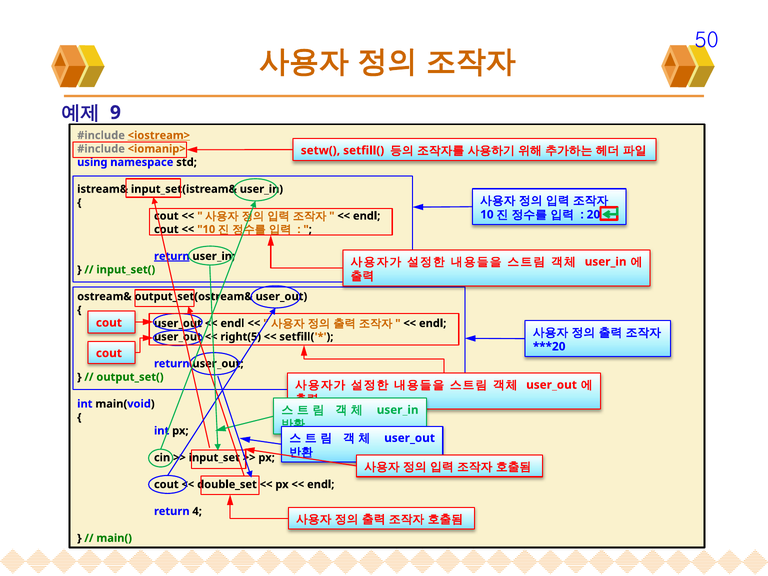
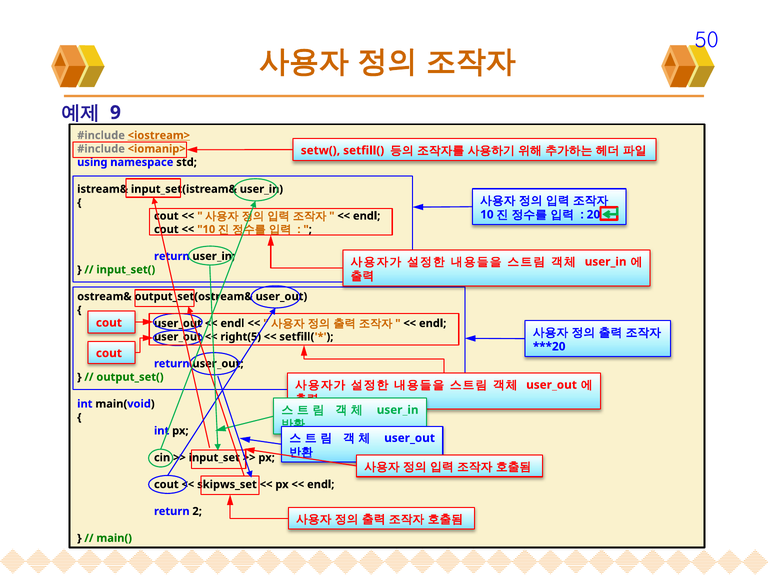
return underline: present -> none (172, 256)
double_set: double_set -> skipws_set (227, 484)
4: 4 -> 2 (197, 511)
